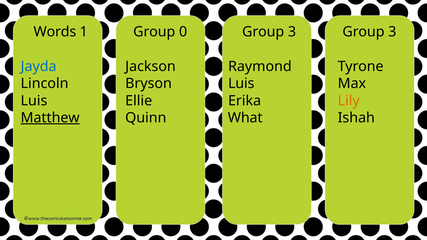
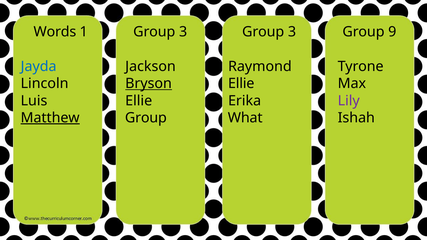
1 Group 0: 0 -> 3 (183, 32)
3: 3 -> 9 (392, 32)
Bryson underline: none -> present (149, 84)
Luis: Luis -> Ellie (241, 84)
Lily colour: orange -> purple (349, 101)
Quinn: Quinn -> Group (146, 118)
